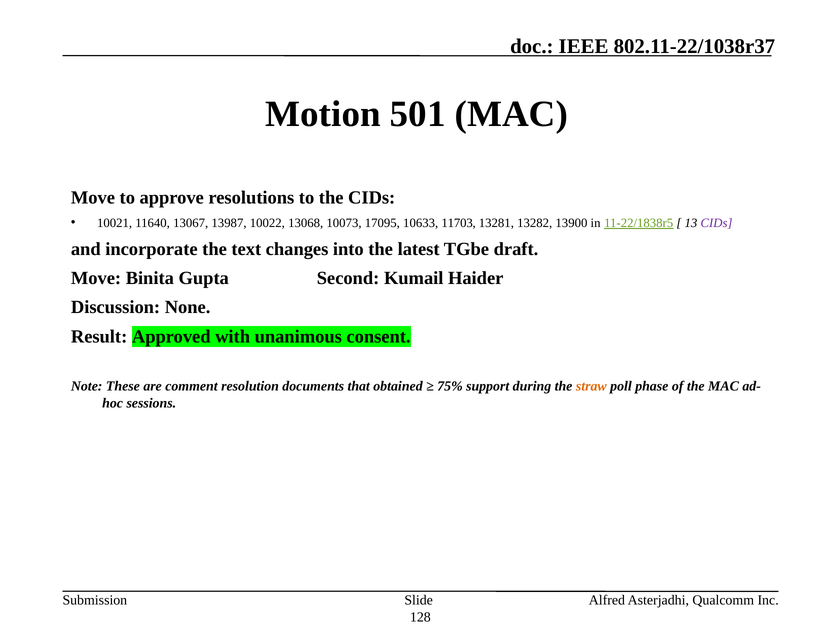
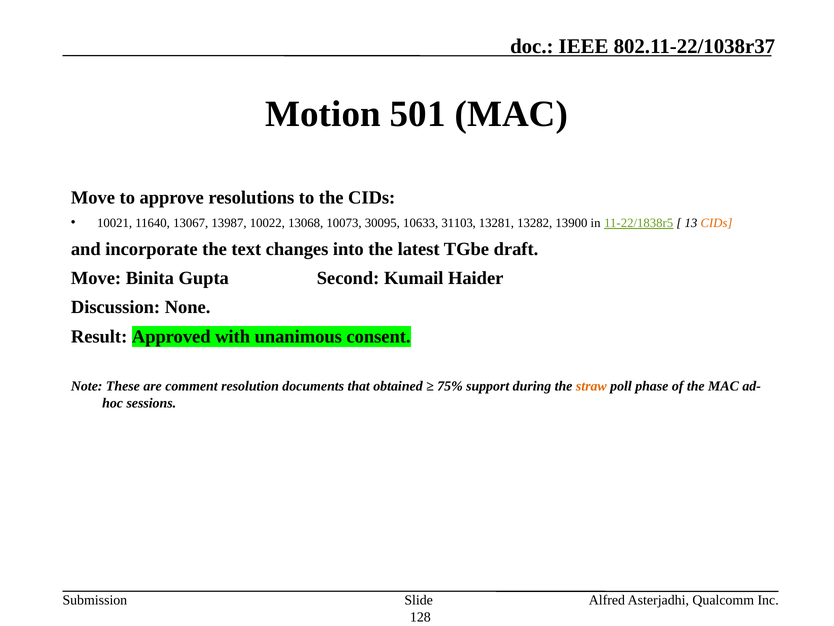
17095: 17095 -> 30095 (382, 223)
11703: 11703 -> 31103 (459, 223)
CIDs colour: purple -> orange (717, 223)
